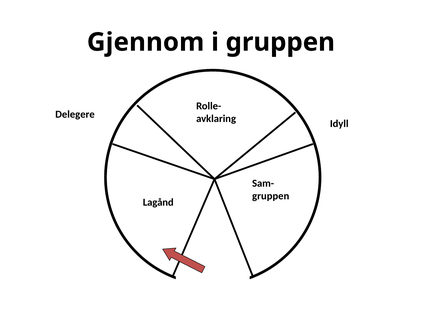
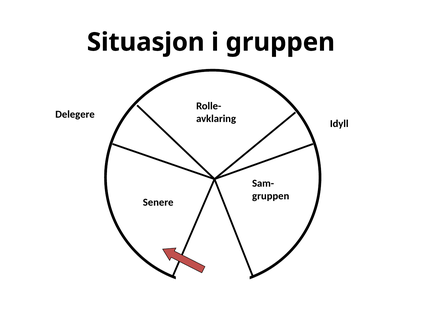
Gjennom: Gjennom -> Situasjon (146, 42)
Lagånd: Lagånd -> Senere (158, 203)
